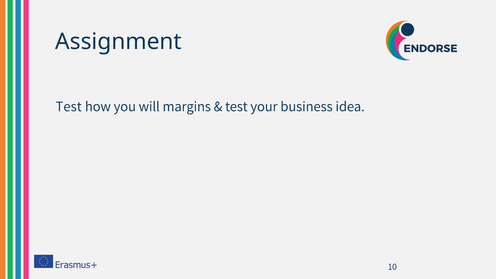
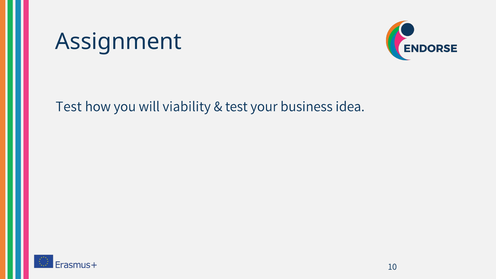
margins: margins -> viability (187, 106)
